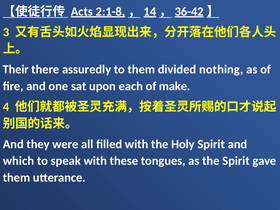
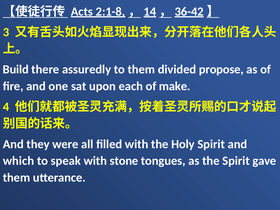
Their: Their -> Build (16, 69)
nothing: nothing -> propose (221, 69)
these: these -> stone (124, 161)
